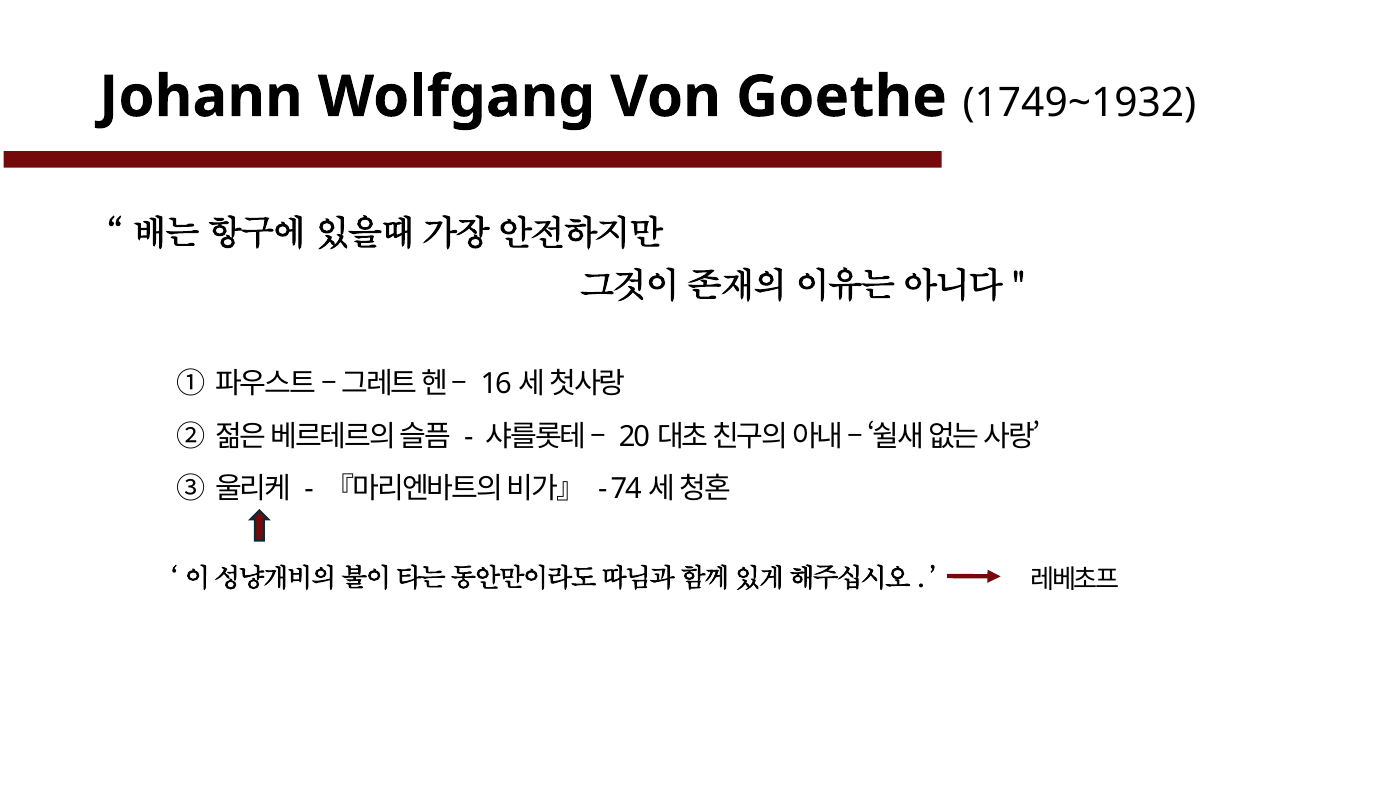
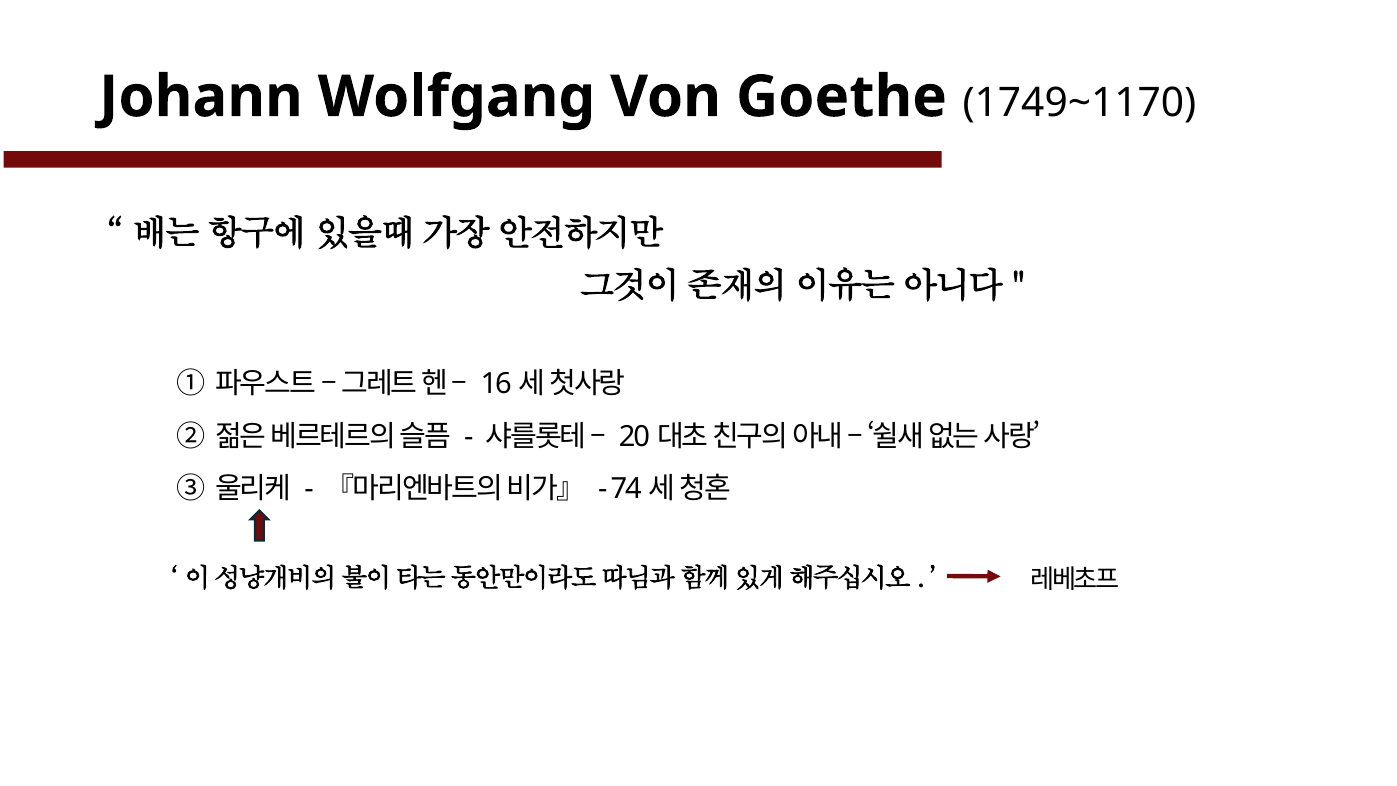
1749~1932: 1749~1932 -> 1749~1170 (1079, 103)
